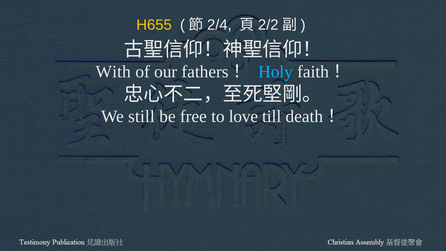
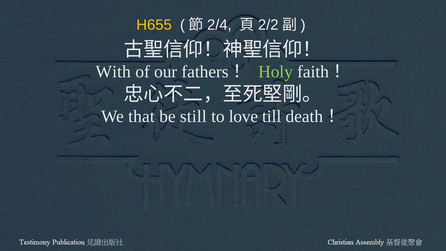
Holy colour: light blue -> light green (276, 72)
still: still -> that (141, 116)
free: free -> still (193, 116)
